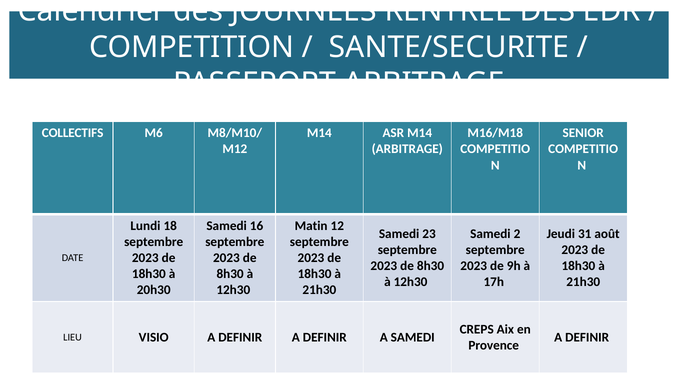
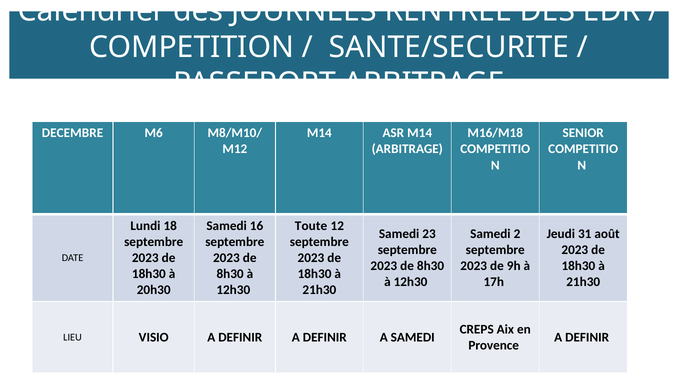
COLLECTIFS: COLLECTIFS -> DECEMBRE (73, 133)
Matin: Matin -> Toute (311, 225)
